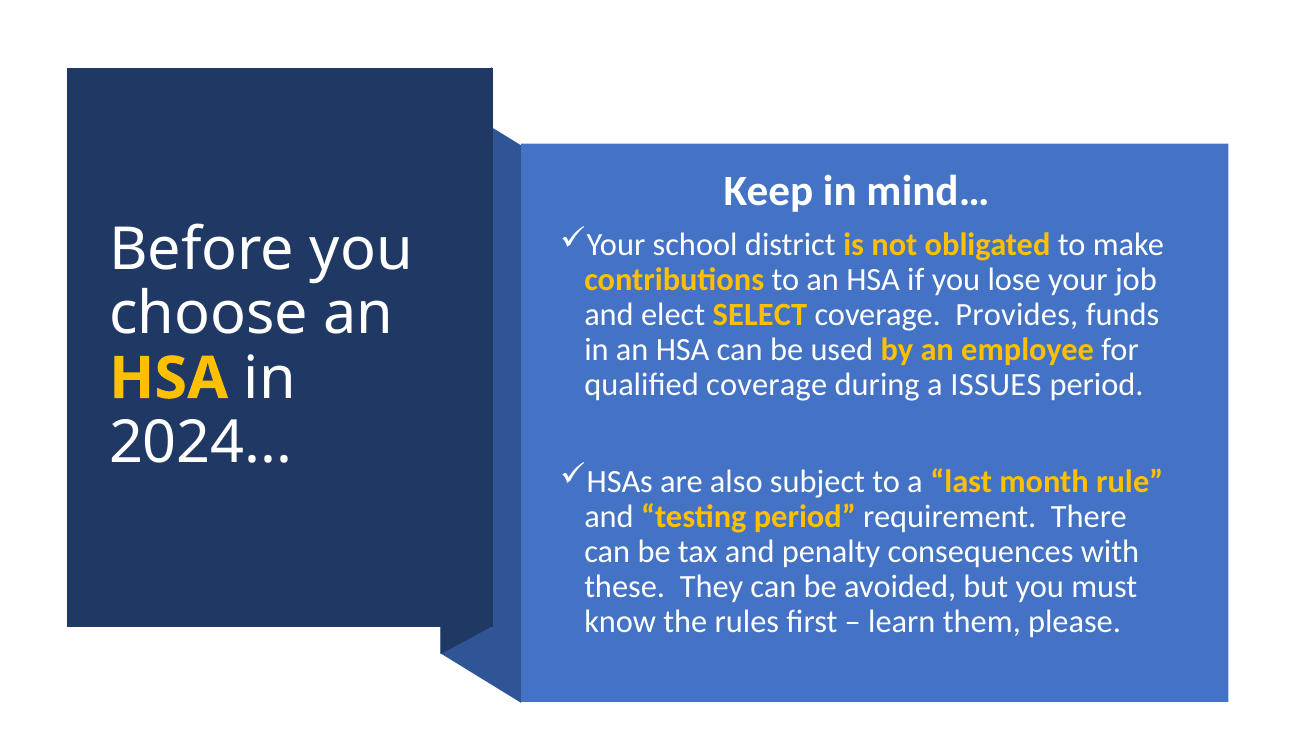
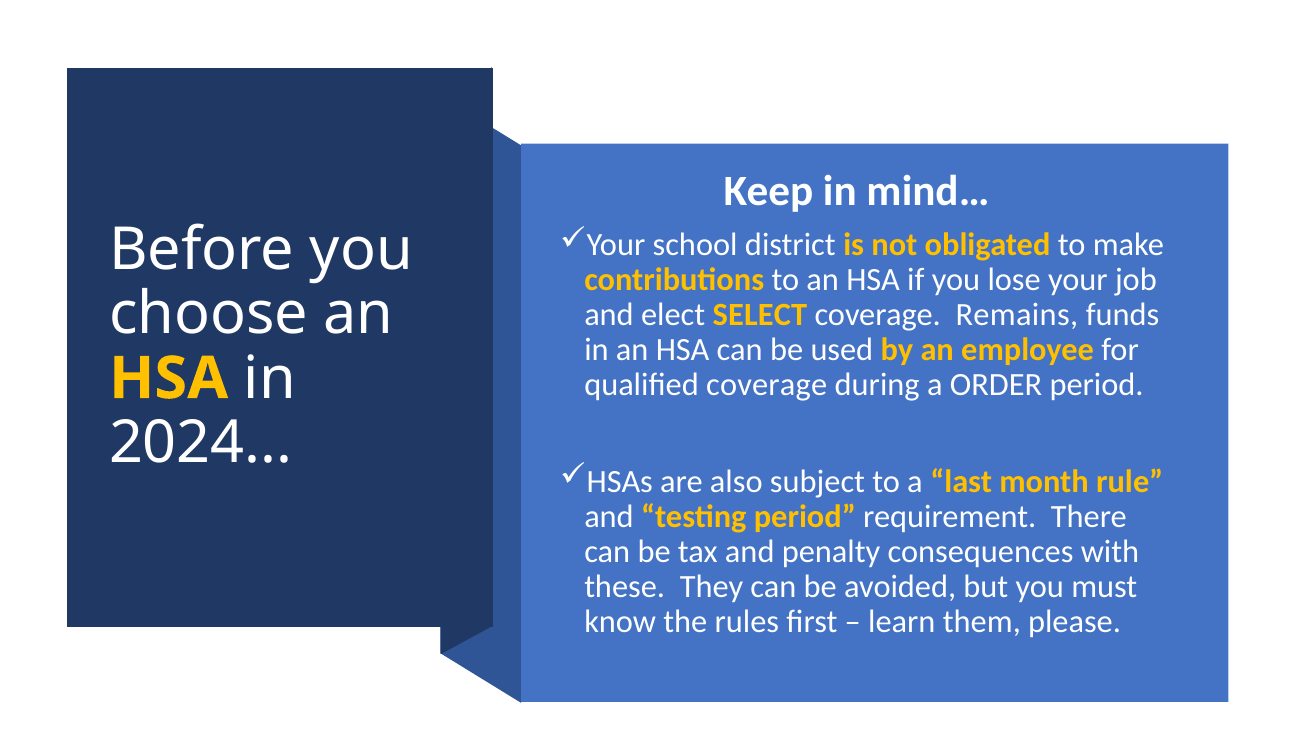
Provides: Provides -> Remains (1017, 315)
ISSUES: ISSUES -> ORDER (996, 385)
